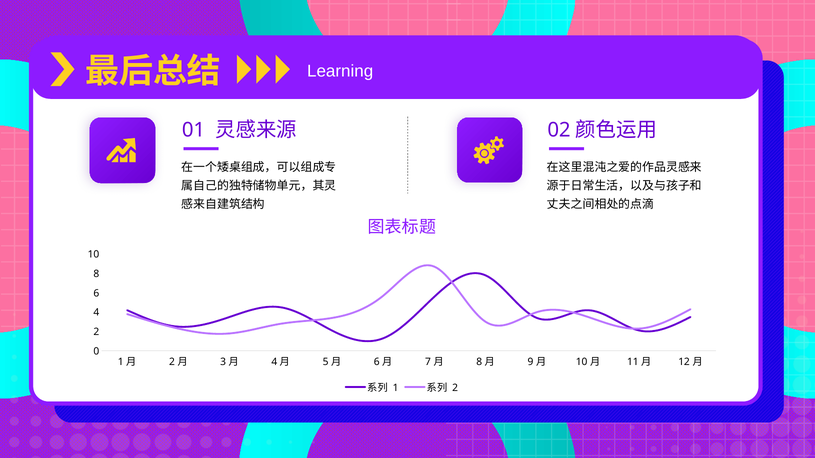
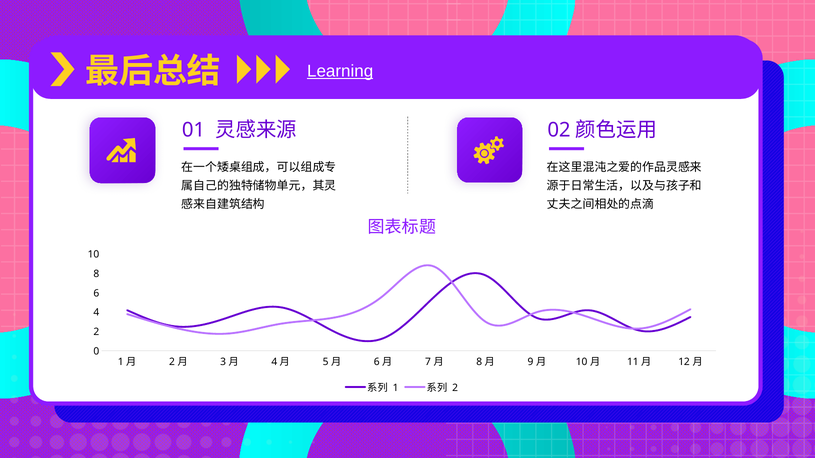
Learning underline: none -> present (340, 71)
